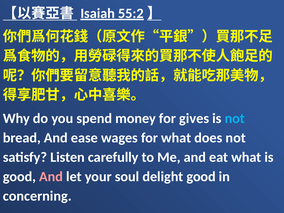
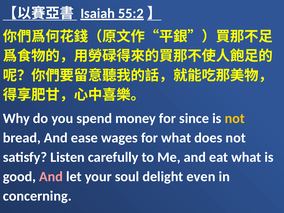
gives: gives -> since (194, 118)
not colour: light blue -> yellow (235, 118)
delight good: good -> even (201, 177)
